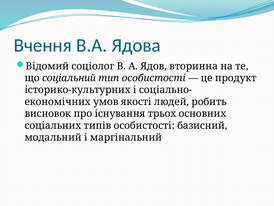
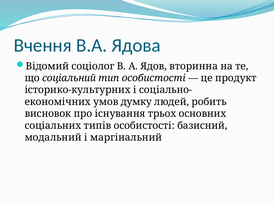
якості: якості -> думку (136, 102)
